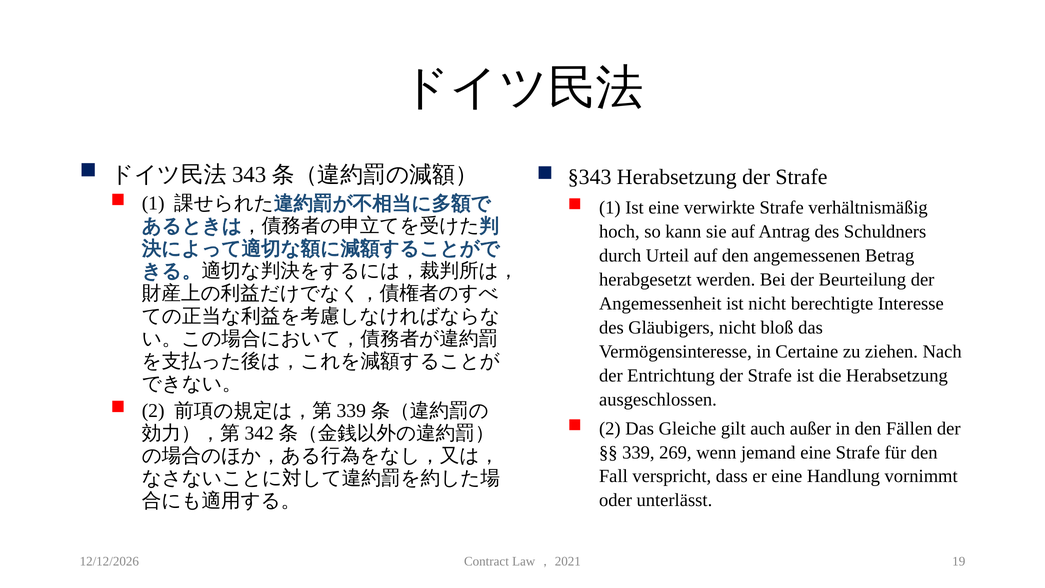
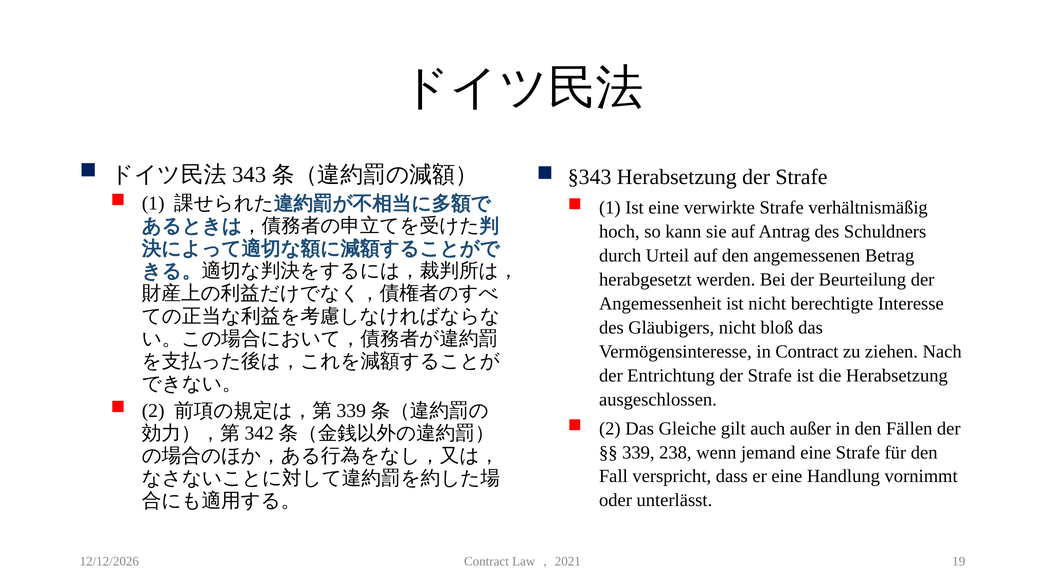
in Certaine: Certaine -> Contract (807, 351)
269: 269 -> 238 (675, 452)
